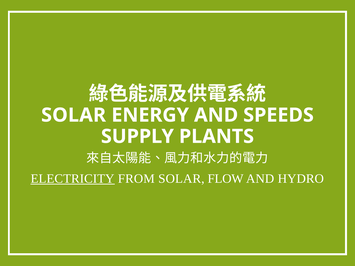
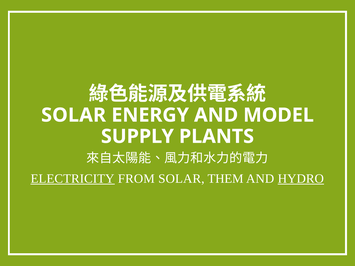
SPEEDS: SPEEDS -> MODEL (279, 115)
FLOW: FLOW -> THEM (226, 179)
HYDRO underline: none -> present (301, 179)
